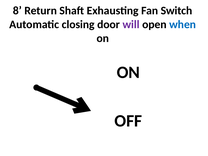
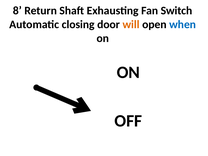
will colour: purple -> orange (131, 24)
